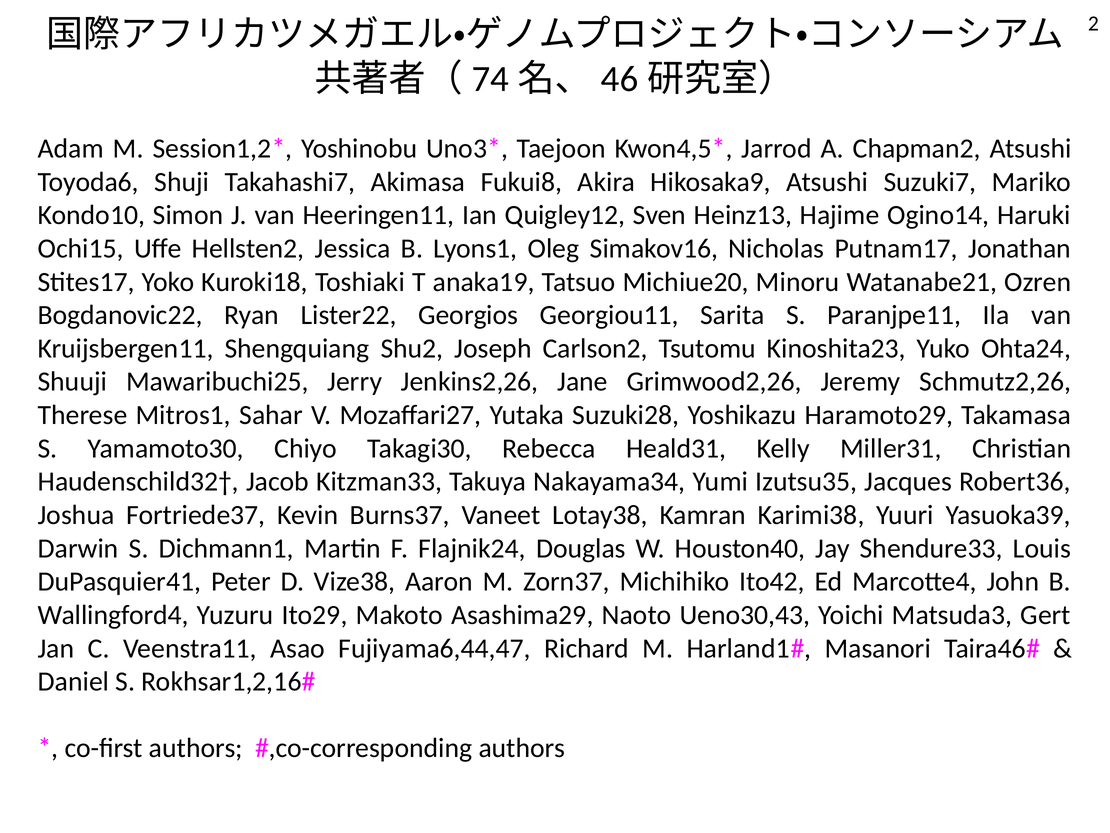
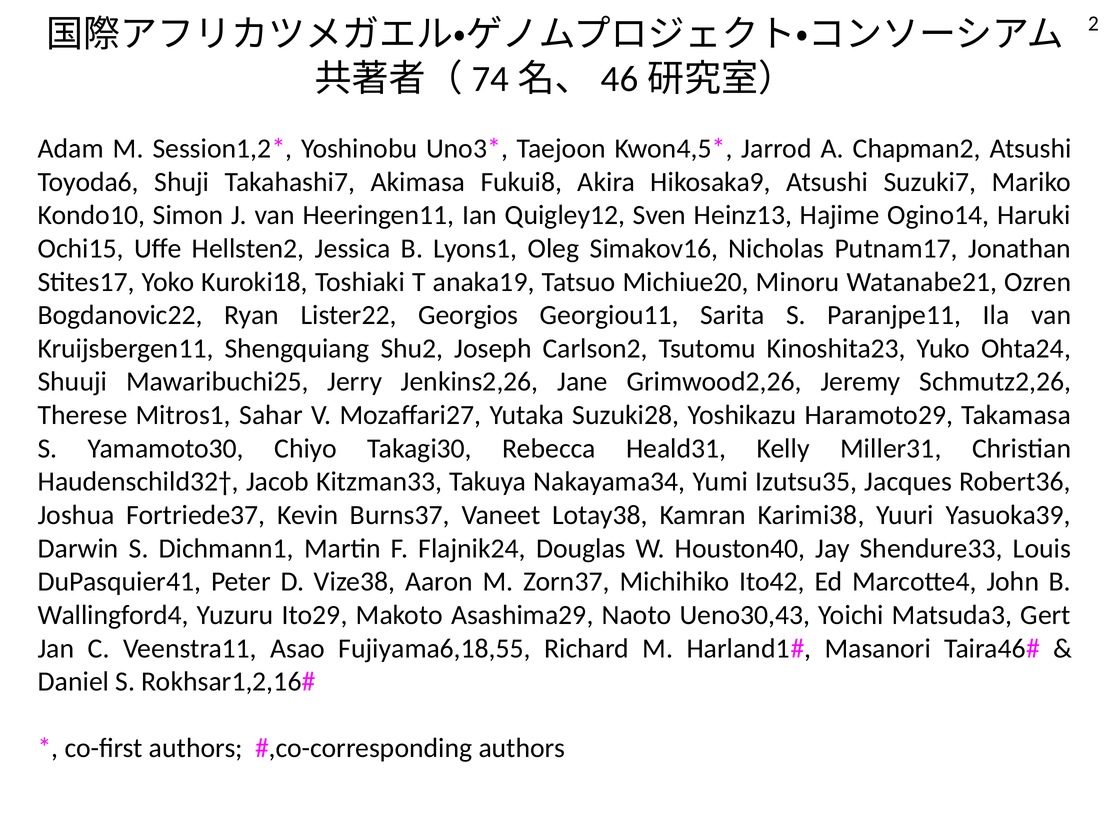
Fujiyama6,44,47: Fujiyama6,44,47 -> Fujiyama6,18,55 (435, 648)
